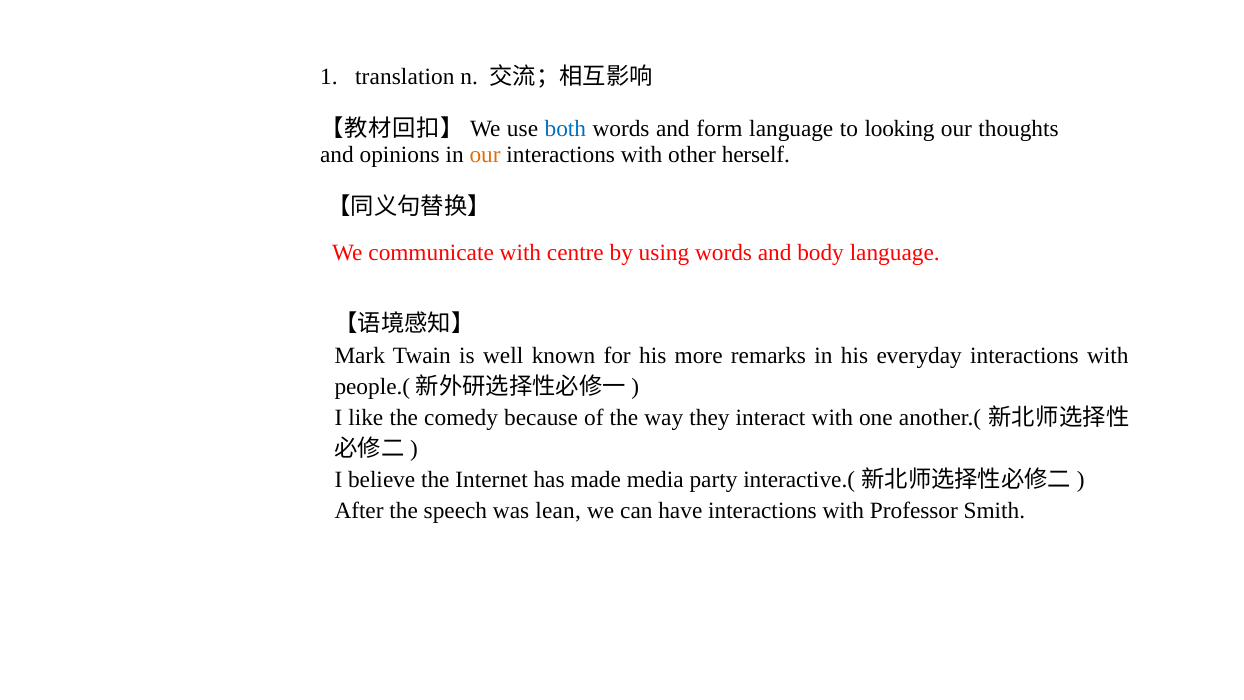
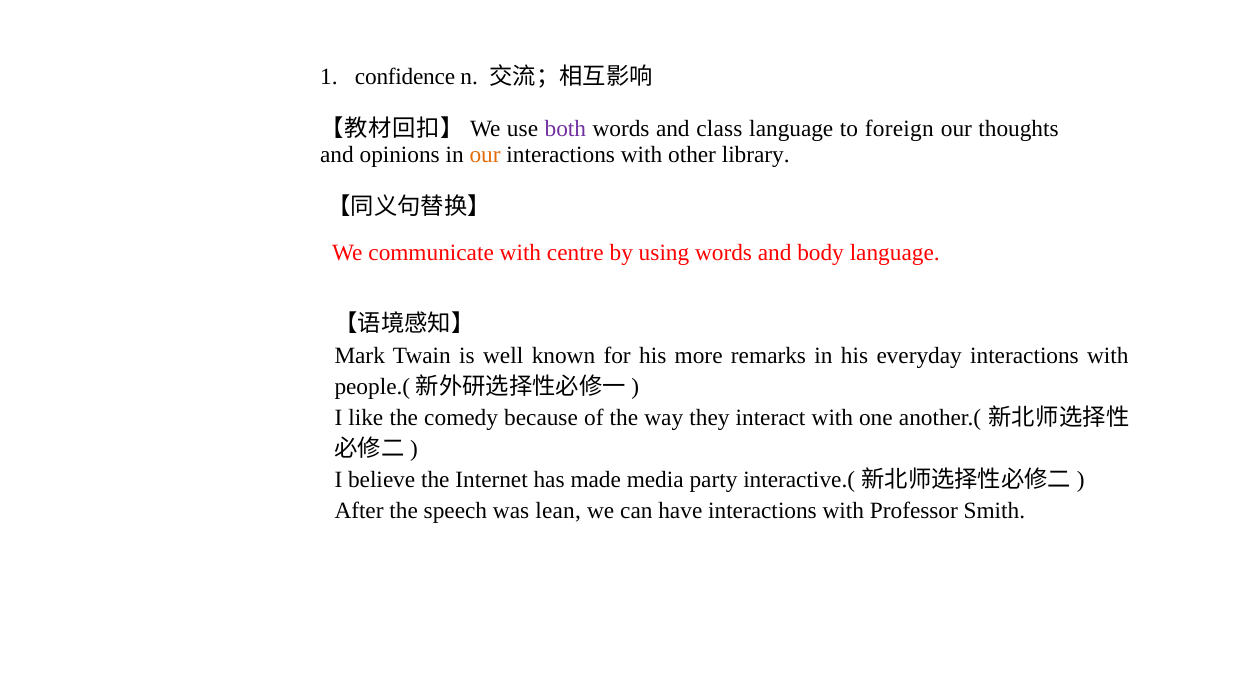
translation: translation -> confidence (405, 77)
both colour: blue -> purple (565, 129)
form: form -> class (719, 129)
looking: looking -> foreign (899, 129)
herself: herself -> library (756, 155)
